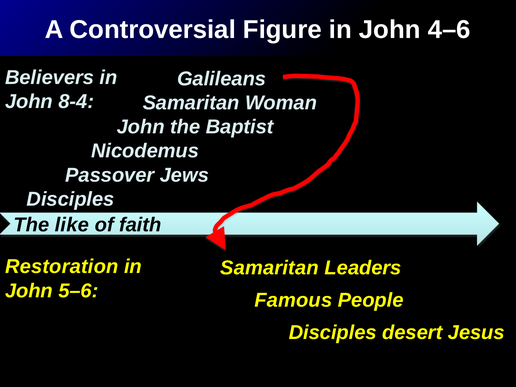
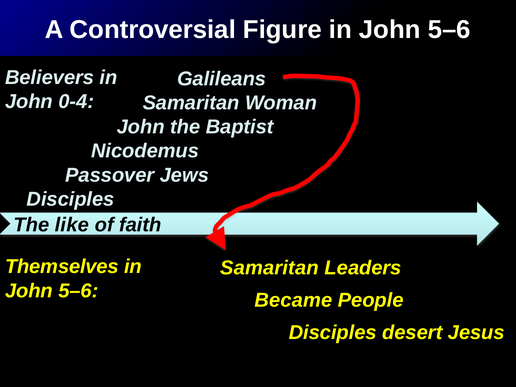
Figure in John 4–6: 4–6 -> 5–6 (449, 30)
8-4: 8-4 -> 0-4 (76, 102)
Restoration: Restoration -> Themselves (62, 267)
Famous: Famous -> Became (293, 300)
